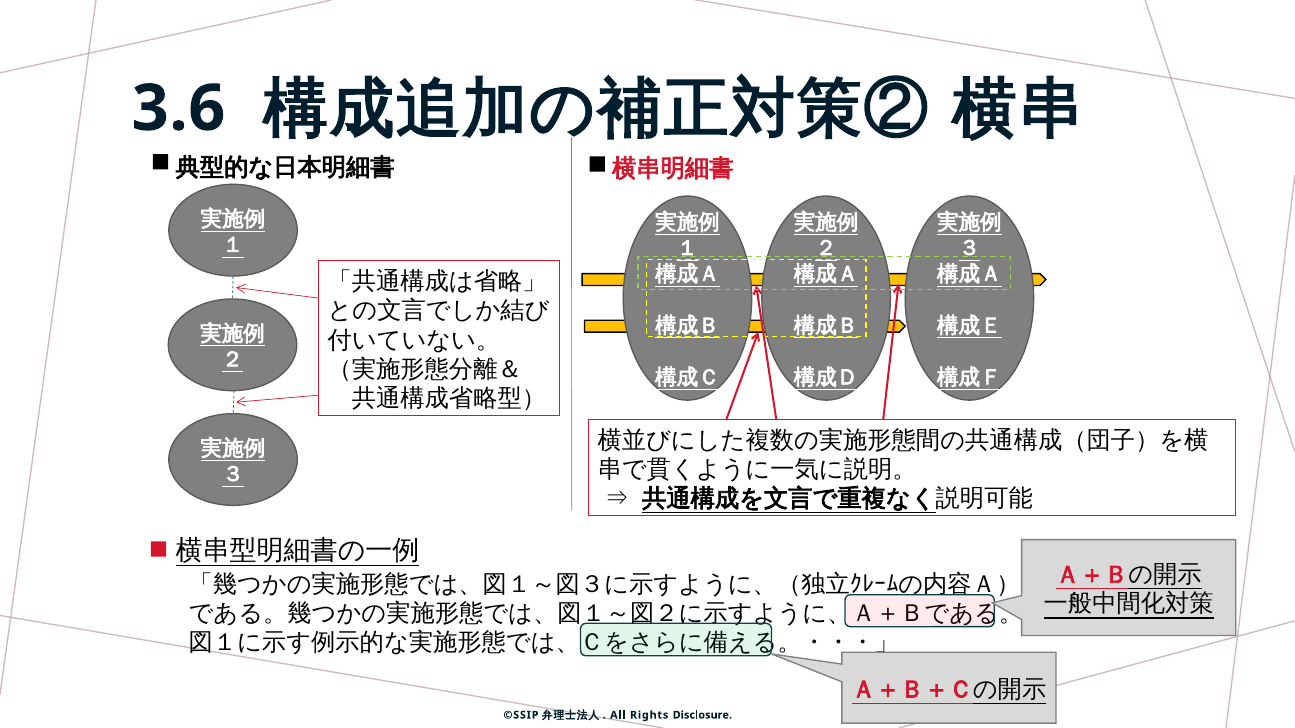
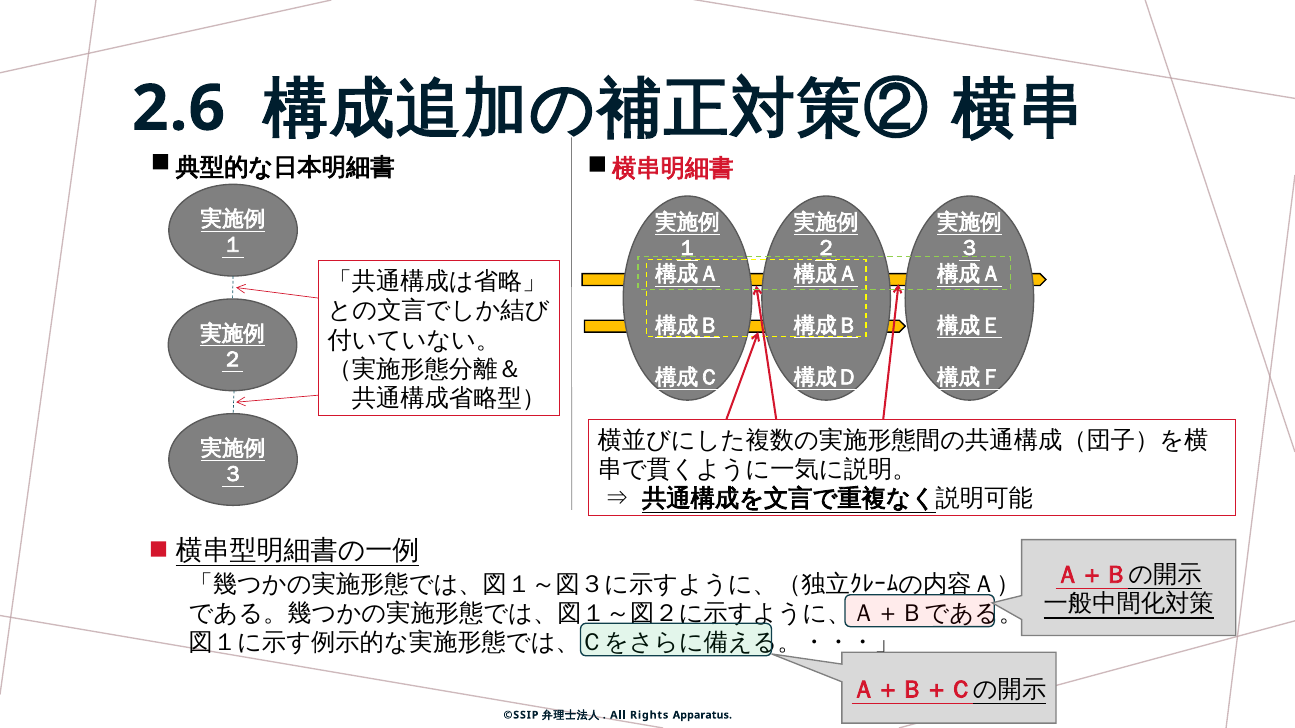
3.6: 3.6 -> 2.6 (179, 109)
Disclosure: Disclosure -> Apparatus (702, 715)
